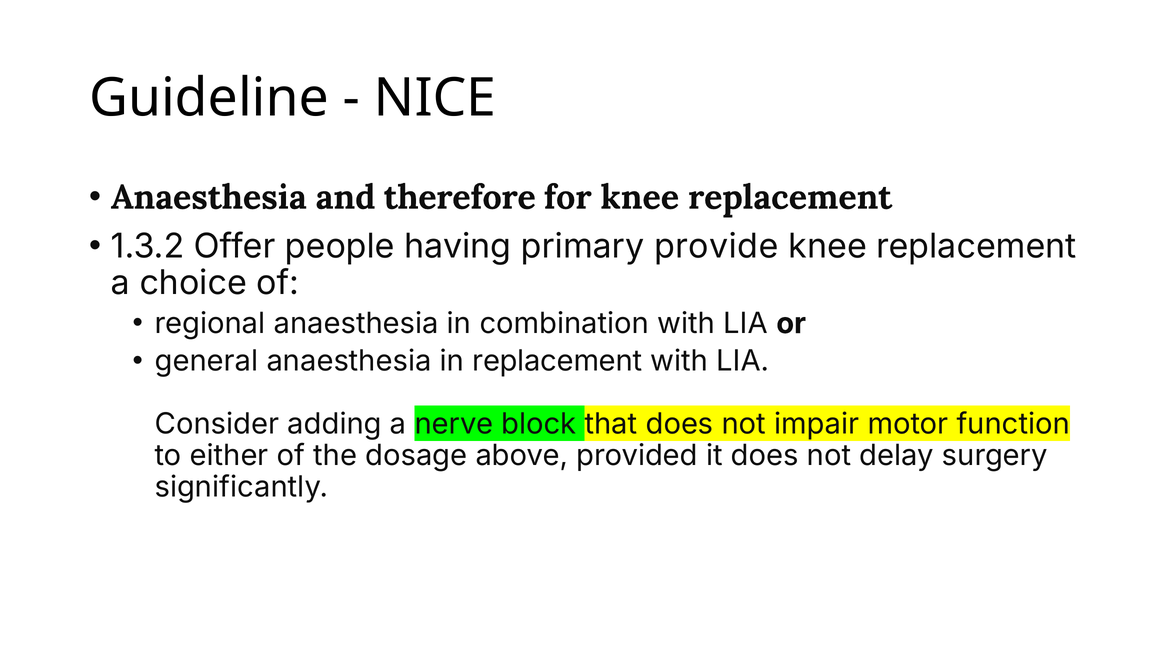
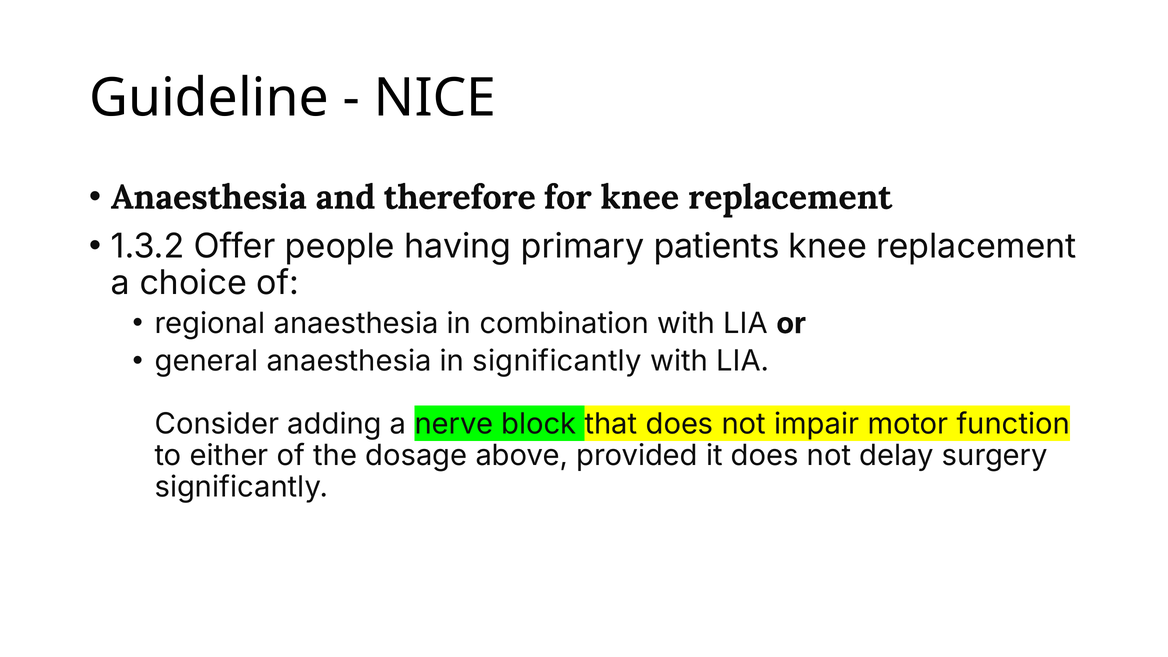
provide: provide -> patients (717, 246)
in replacement: replacement -> significantly (557, 361)
